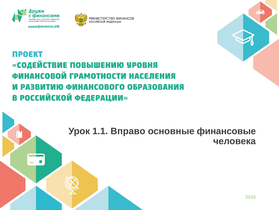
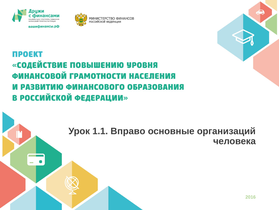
финансовые: финансовые -> организаций (226, 131)
